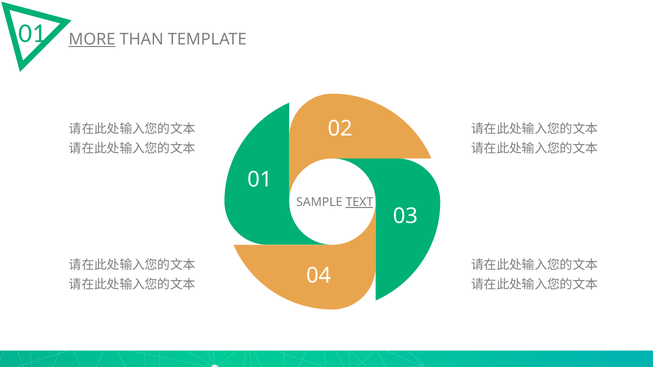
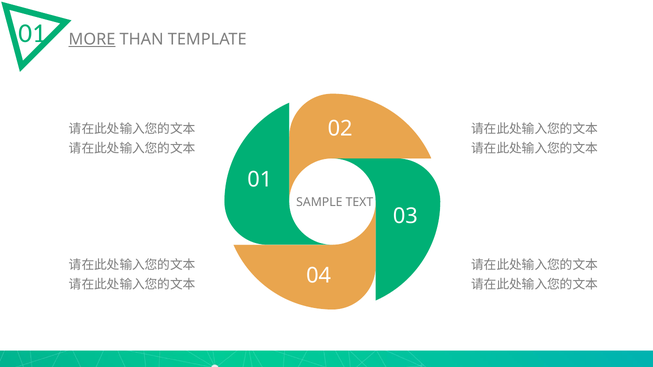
TEXT underline: present -> none (359, 202)
